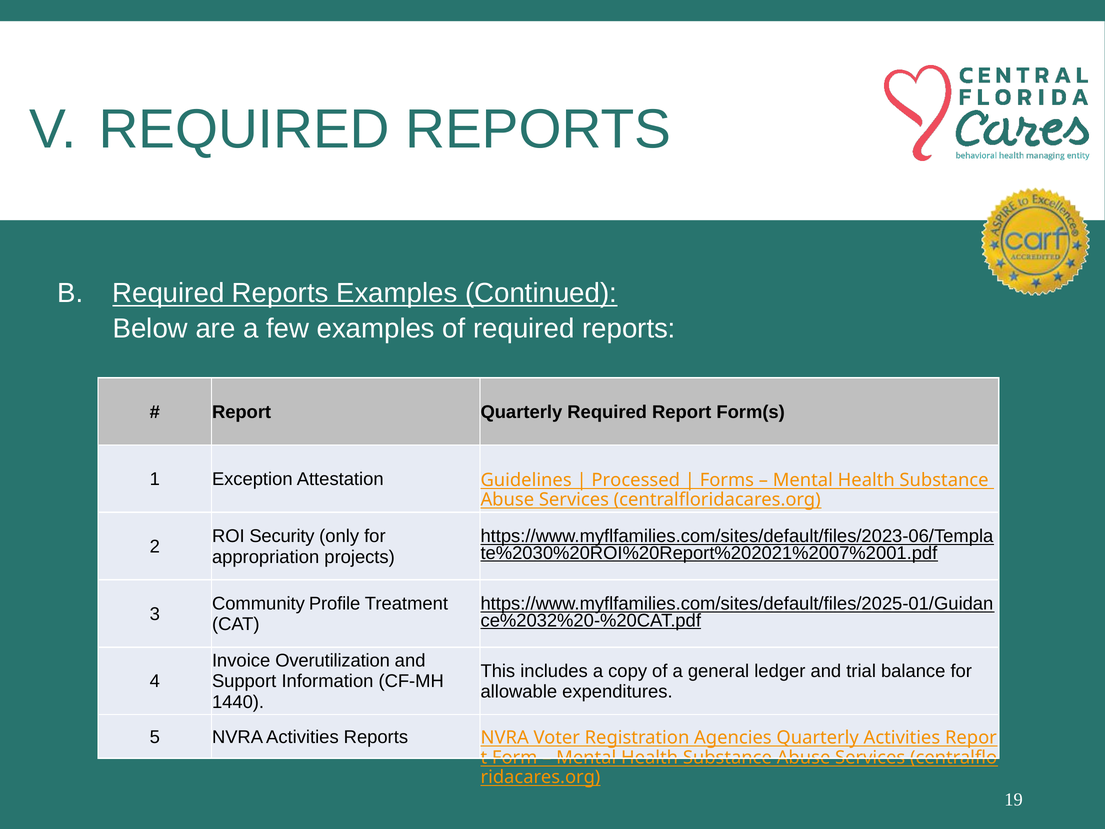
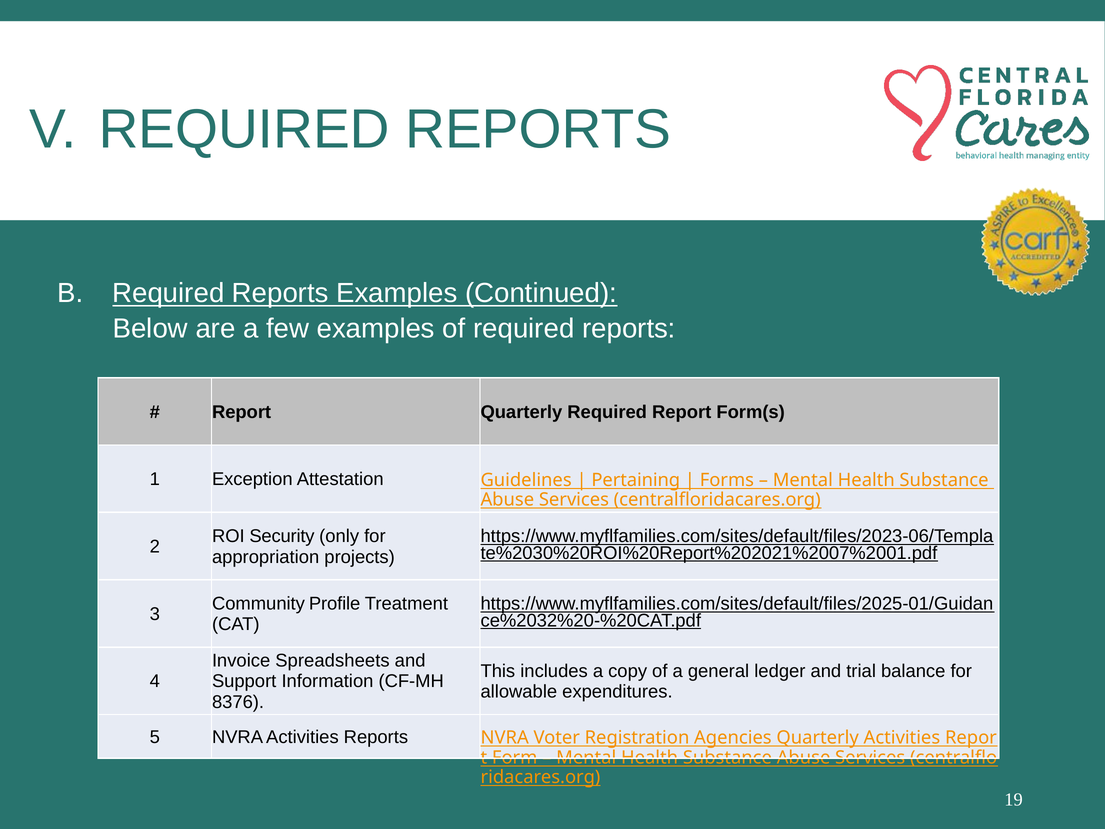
Processed: Processed -> Pertaining (636, 480)
Overutilization: Overutilization -> Spreadsheets (332, 661)
1440: 1440 -> 8376 (238, 702)
